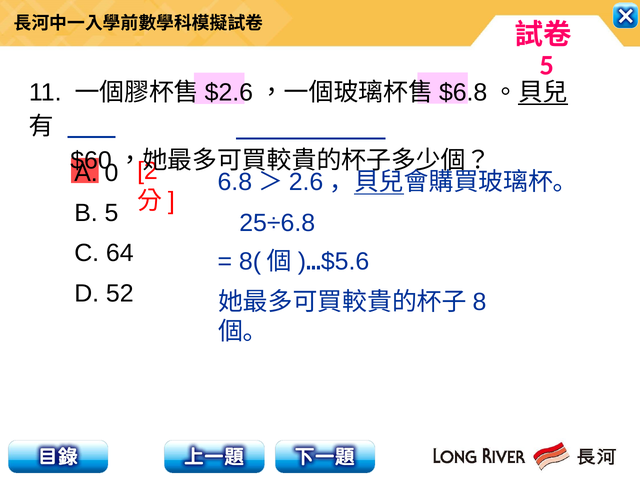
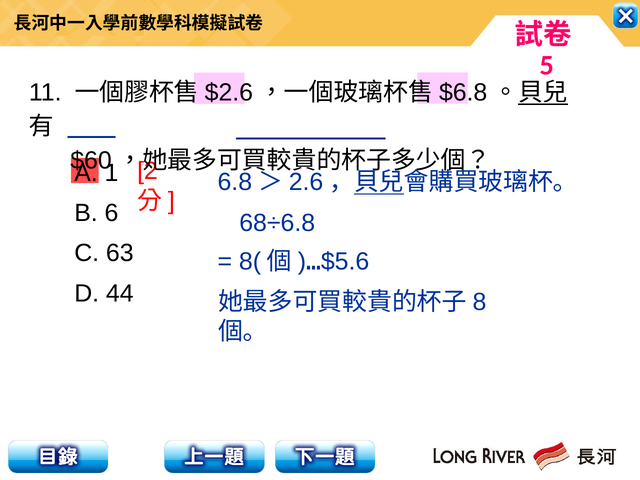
0: 0 -> 1 (111, 173)
B 5: 5 -> 6 (111, 213)
25÷6.8: 25÷6.8 -> 68÷6.8 (277, 223)
64: 64 -> 63 (120, 253)
52: 52 -> 44 (120, 293)
